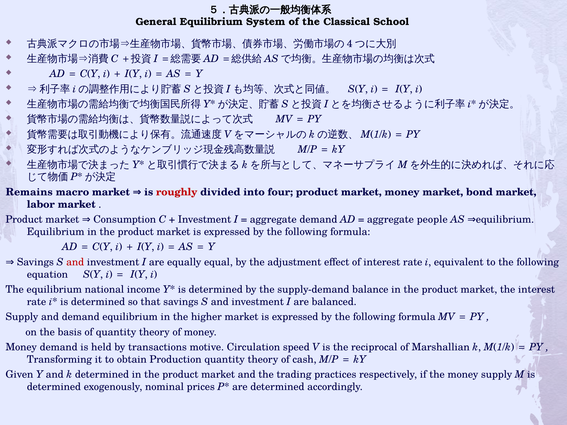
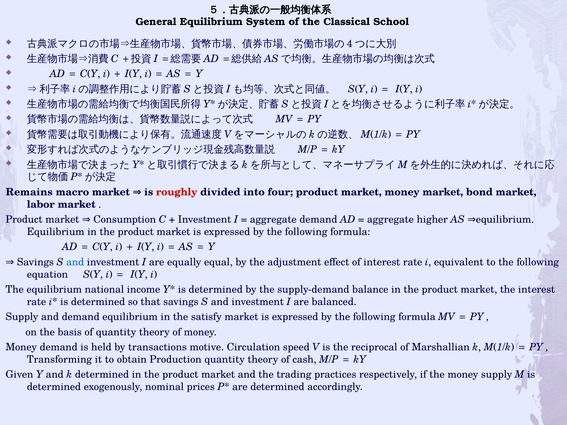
people: people -> higher (432, 220)
and colour: red -> blue (75, 262)
higher: higher -> satisfy (206, 317)
